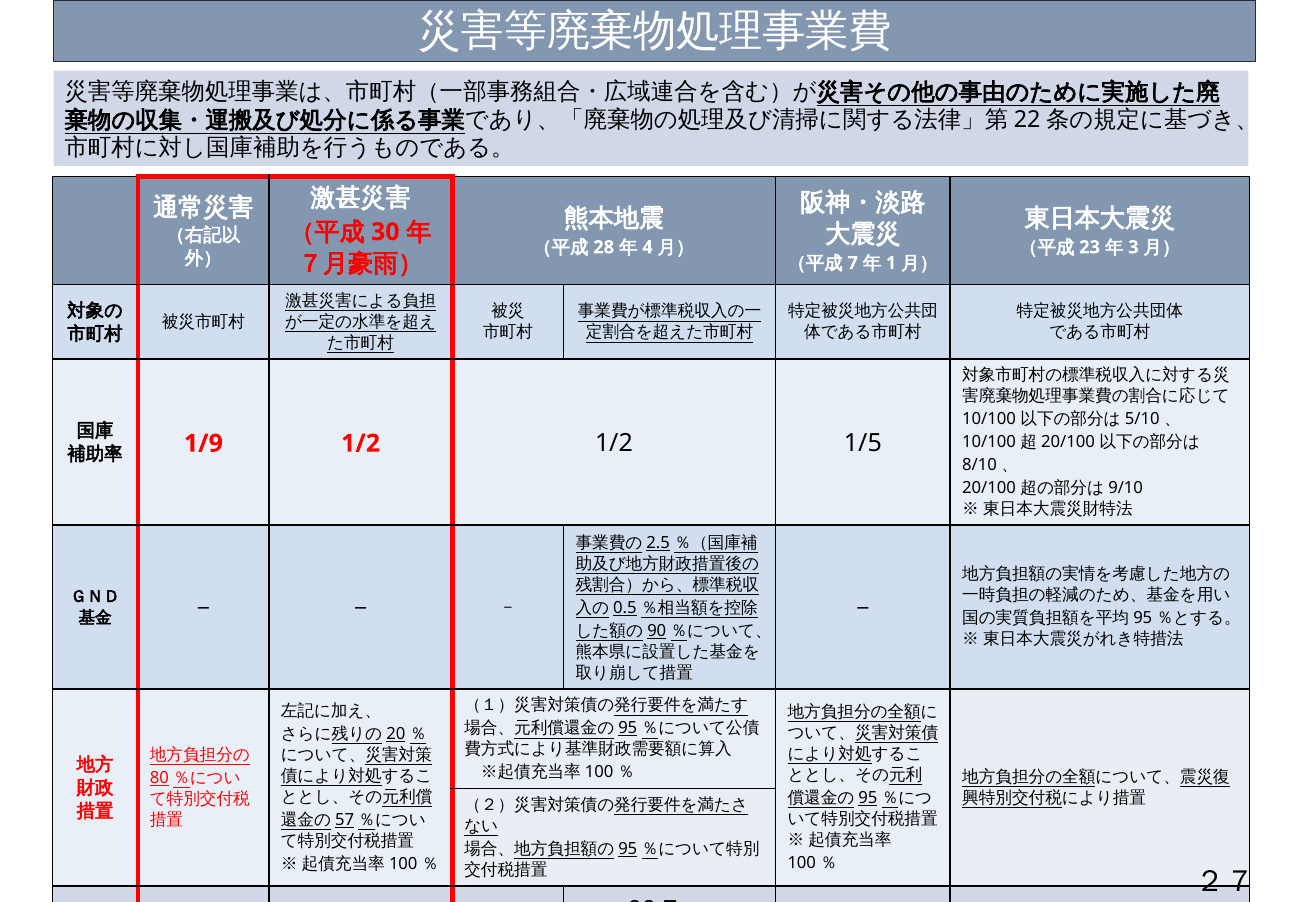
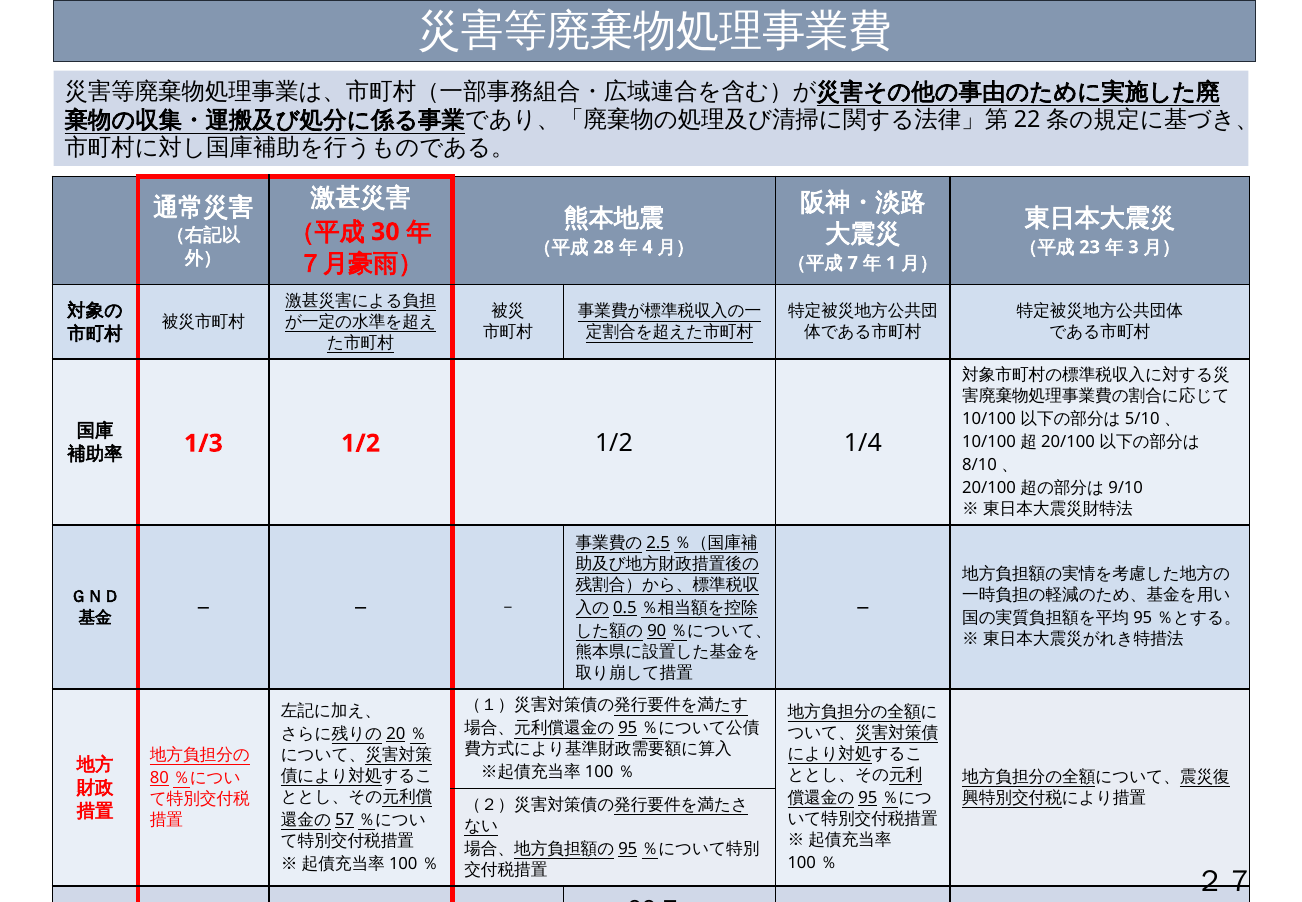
1/9: 1/9 -> 1/3 (203, 443)
1/5: 1/5 -> 1/4 (863, 443)
